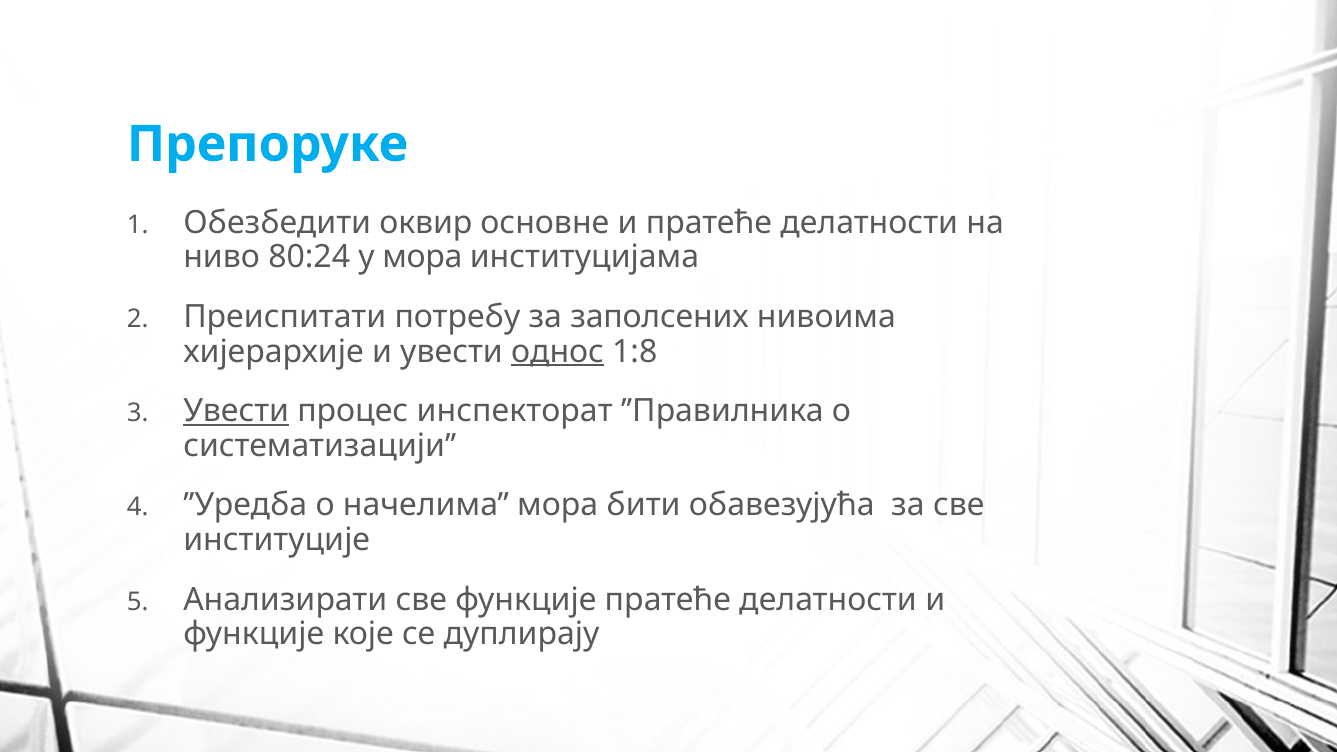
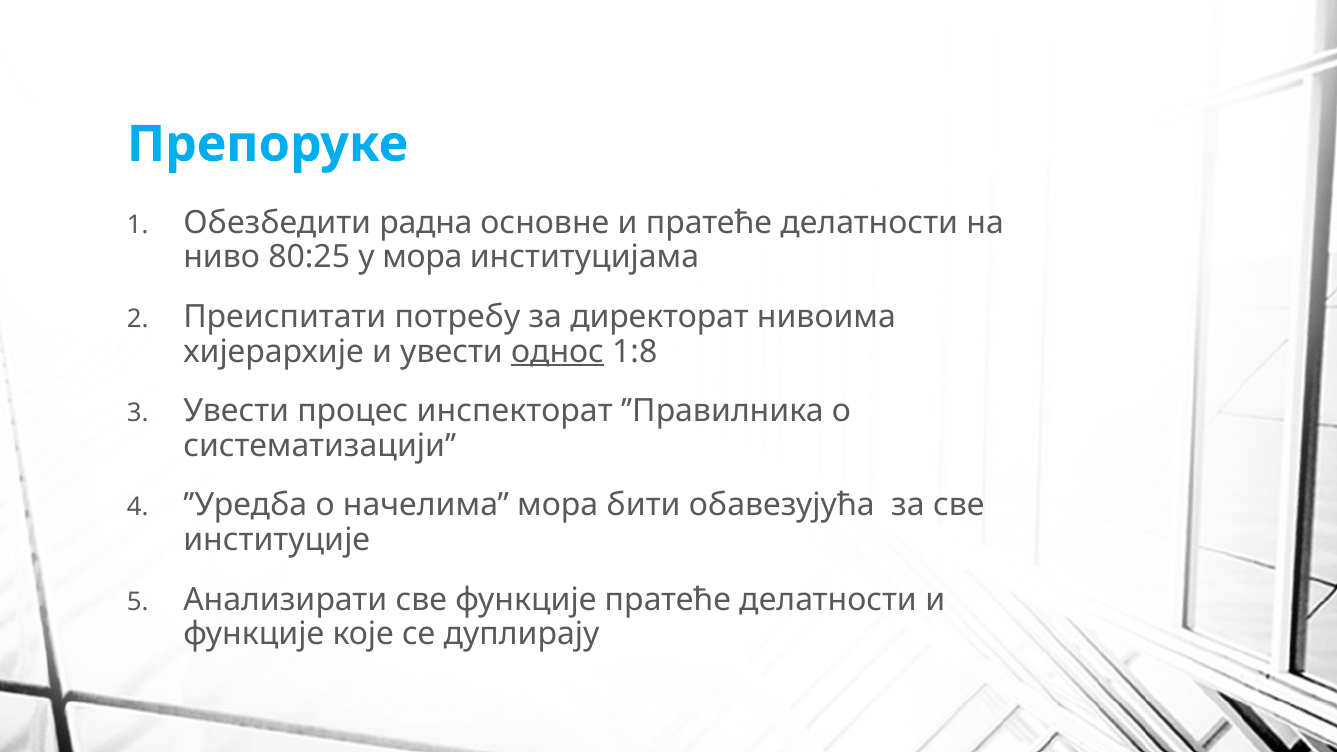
оквир: оквир -> радна (426, 223)
80:24: 80:24 -> 80:25 (309, 257)
заполсених: заполсених -> директорат (660, 317)
Увести underline: present -> none (236, 411)
